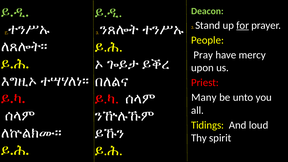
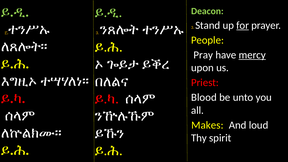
mercy underline: none -> present (252, 55)
Many: Many -> Blood (204, 97)
Tidings: Tidings -> Makes (207, 125)
